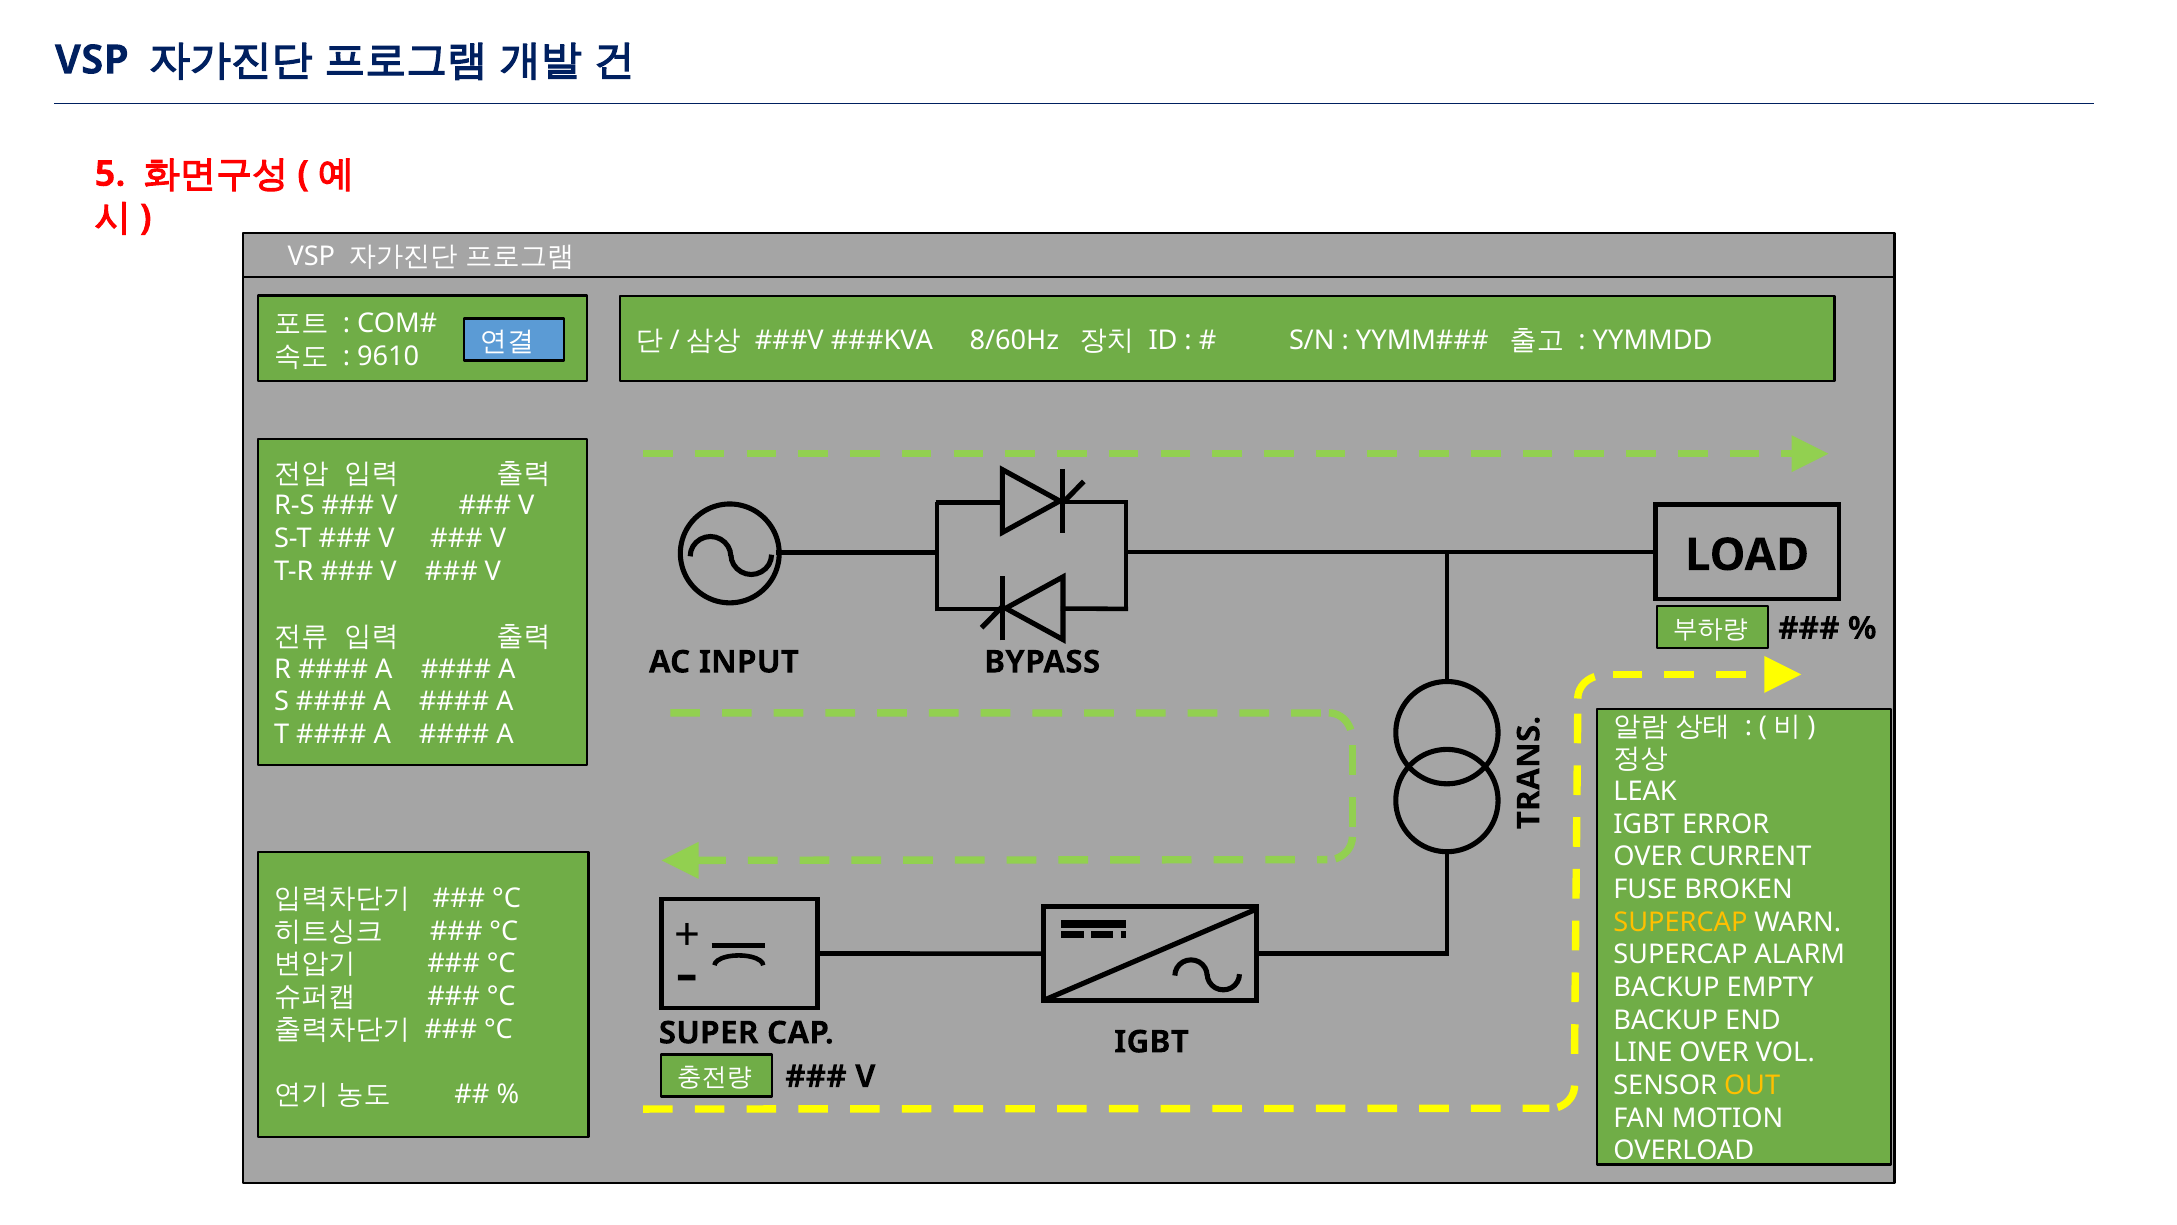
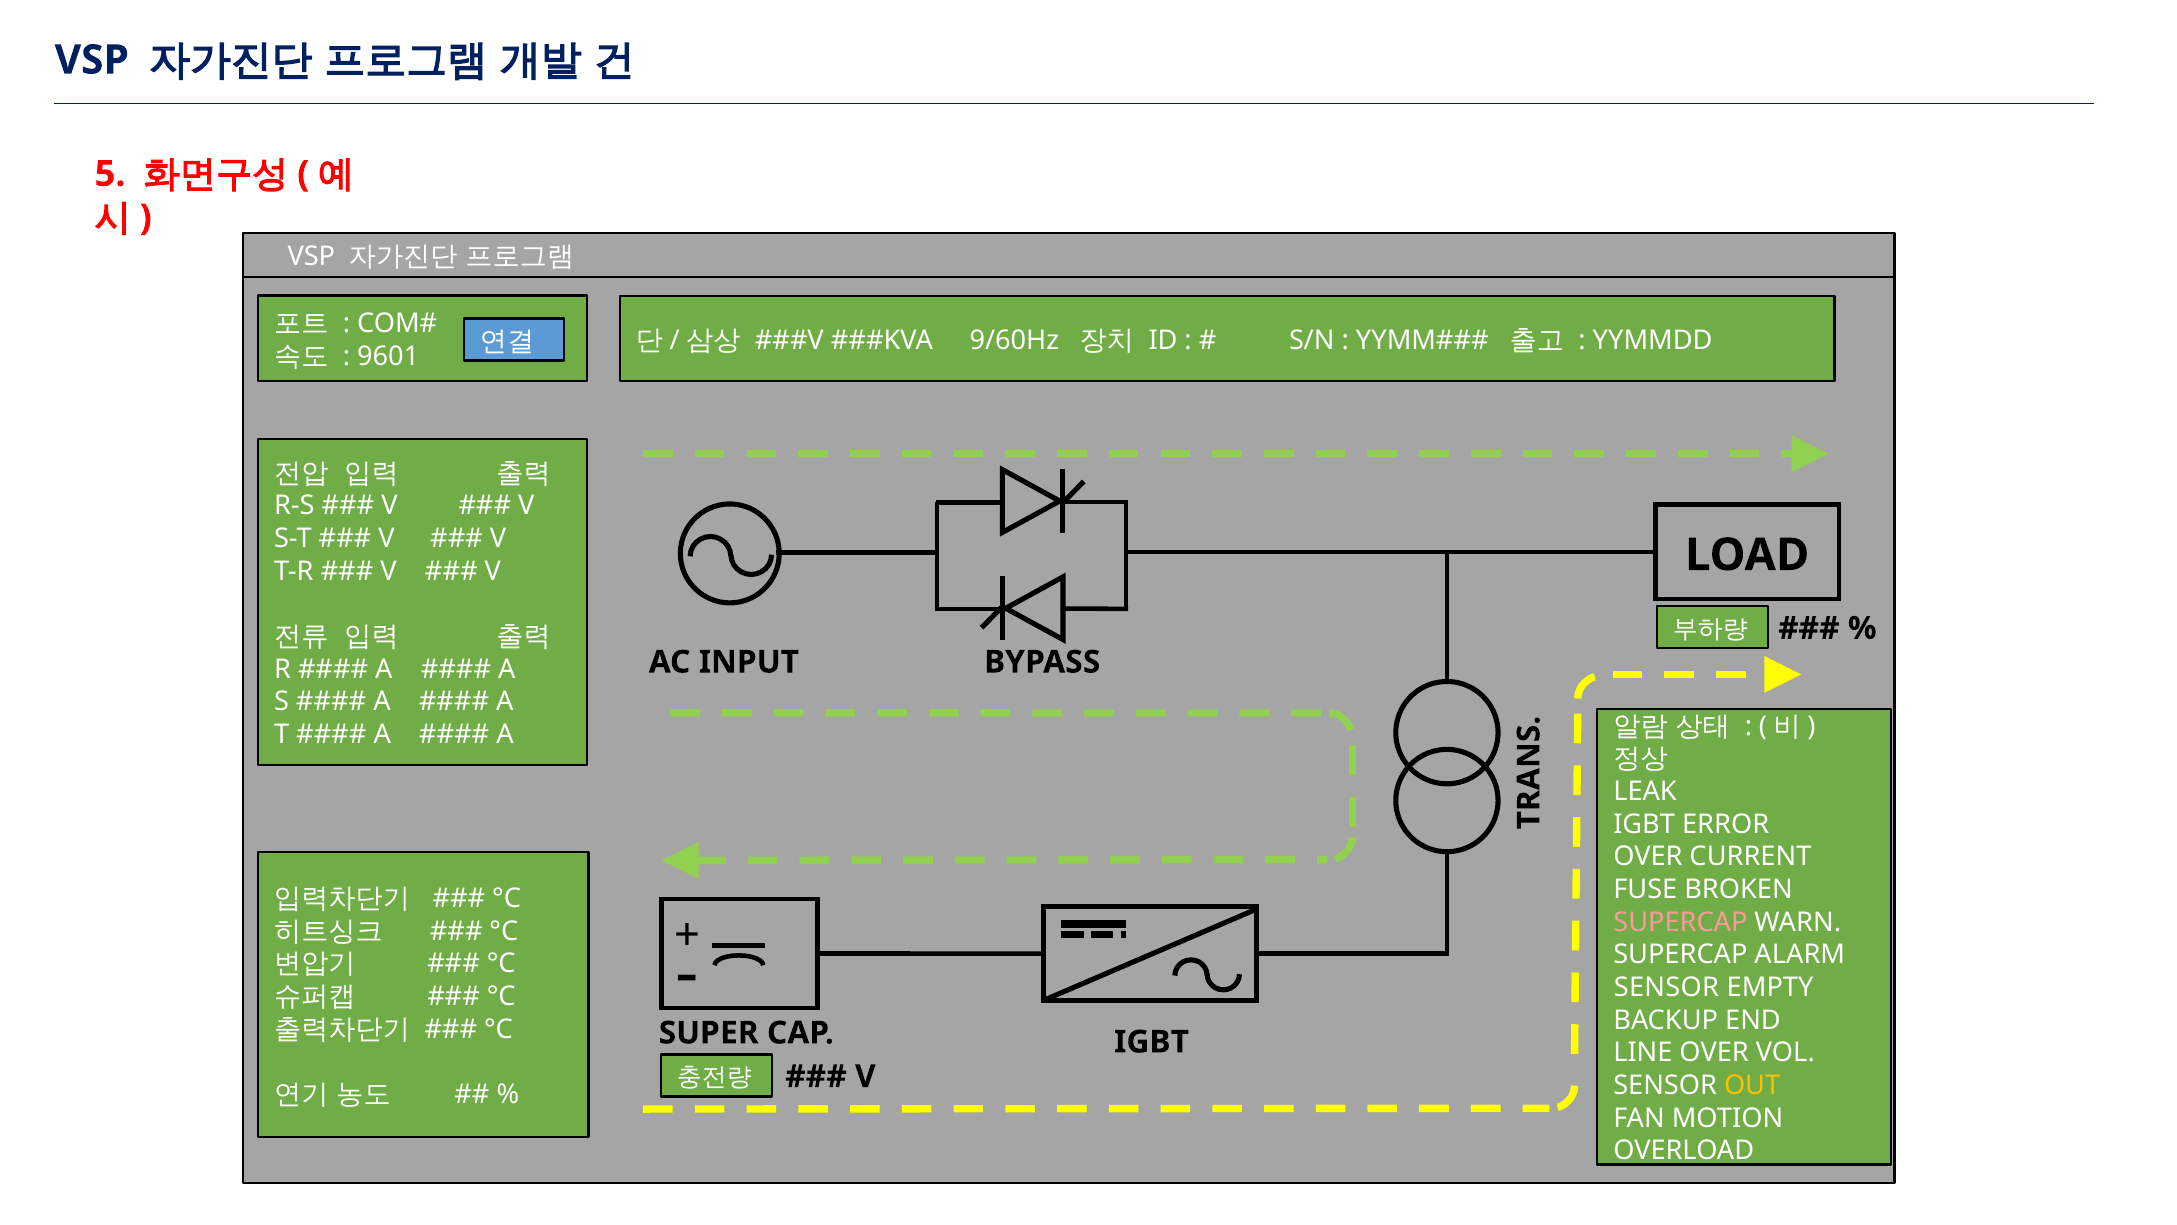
8/60Hz: 8/60Hz -> 9/60Hz (1014, 340)
9610: 9610 -> 9601 (388, 356)
SUPERCAP colour: yellow -> pink (1680, 922)
BACKUP: BACKUP -> SENSOR (1666, 987)
